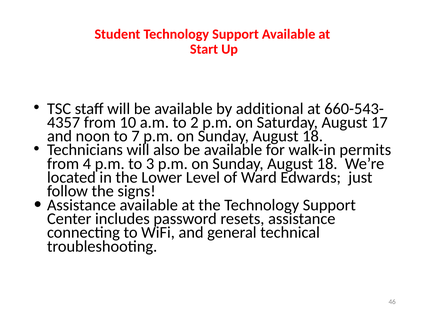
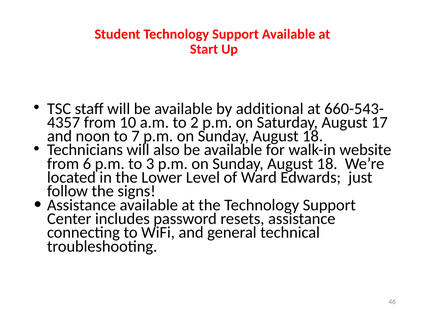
permits: permits -> website (365, 150)
4: 4 -> 6 (87, 164)
